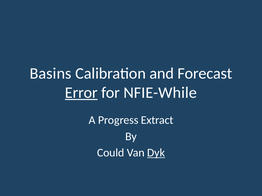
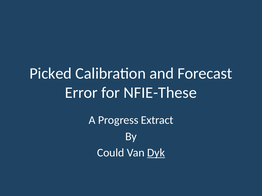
Basins: Basins -> Picked (51, 74)
Error underline: present -> none (81, 93)
NFIE-While: NFIE-While -> NFIE-These (160, 93)
